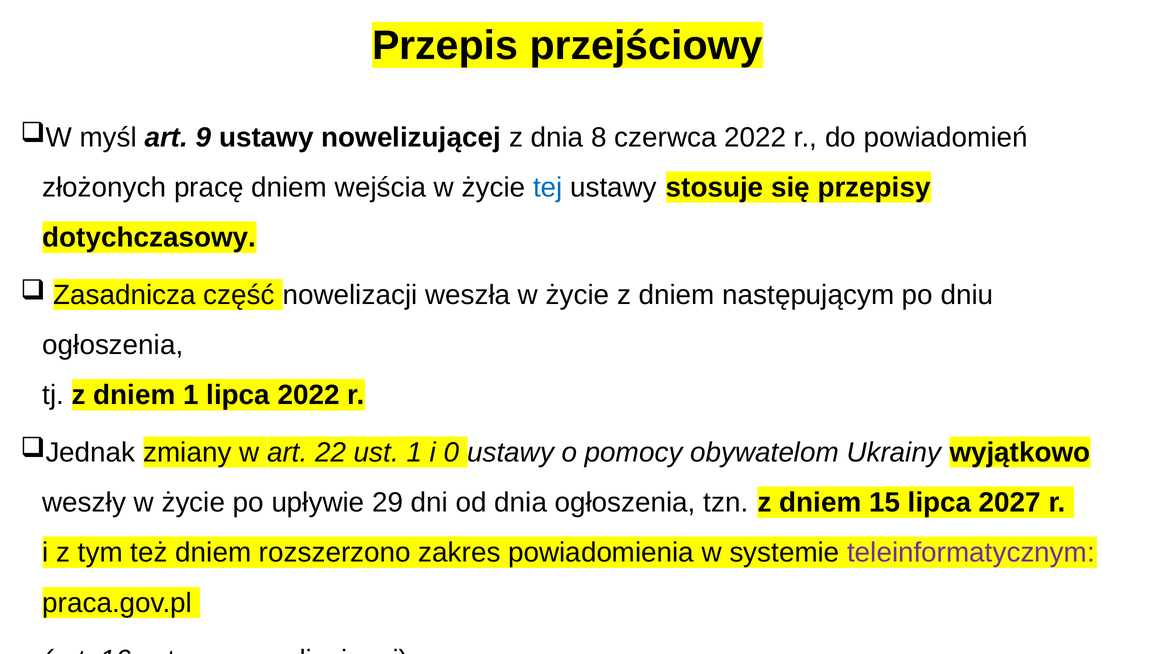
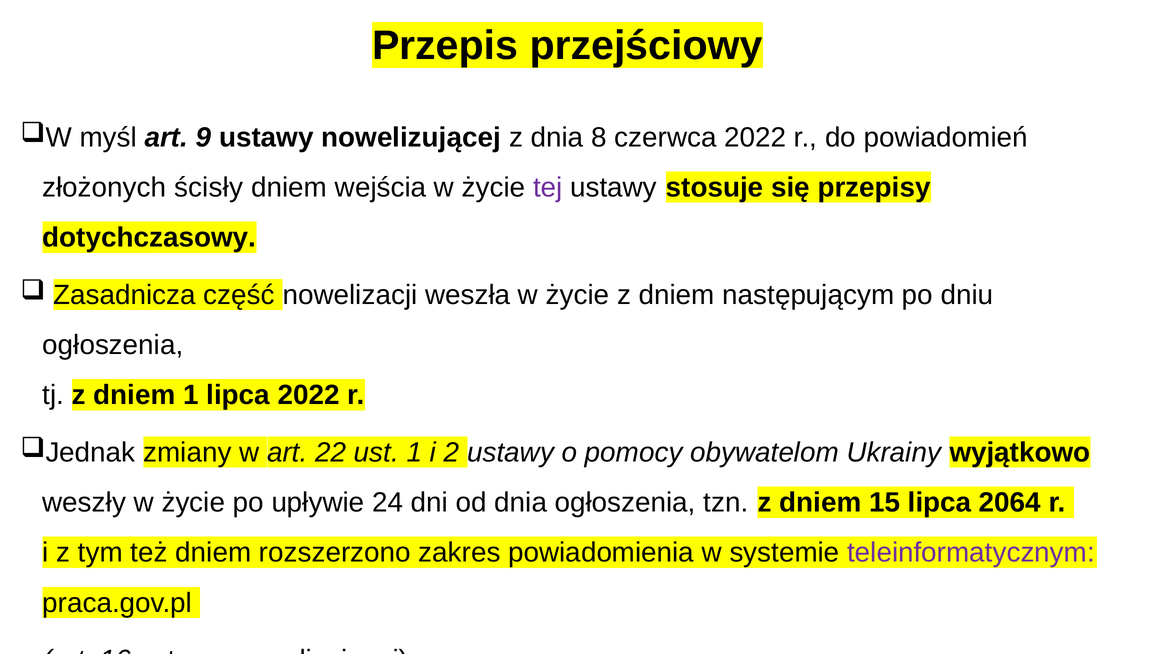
pracę: pracę -> ścisły (209, 188)
tej colour: blue -> purple (548, 188)
0: 0 -> 2 (451, 453)
29: 29 -> 24 (388, 503)
2027: 2027 -> 2064 (1010, 503)
